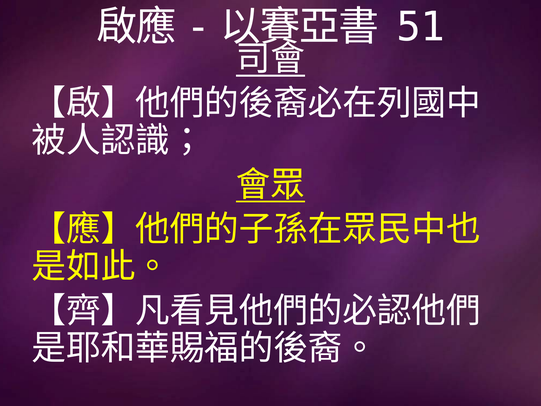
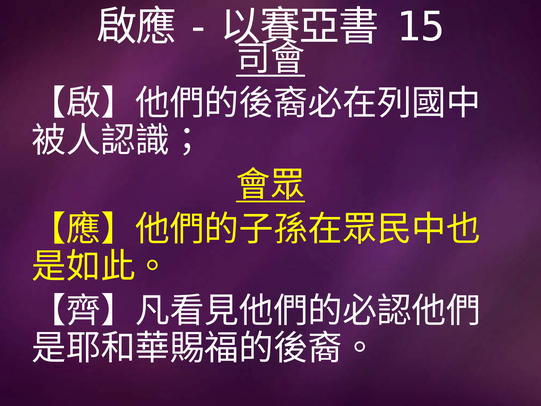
51: 51 -> 15 (421, 27)
